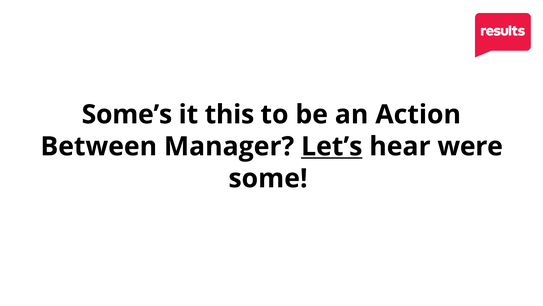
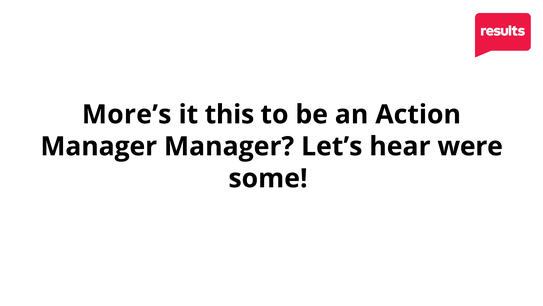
Some’s: Some’s -> More’s (127, 114)
Between: Between -> Manager (99, 146)
Let’s underline: present -> none (332, 146)
